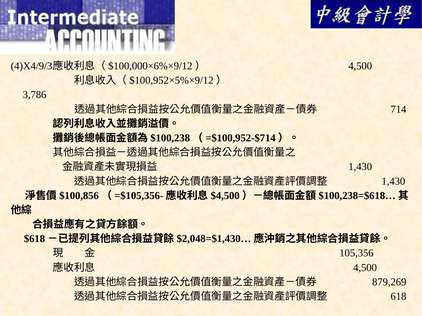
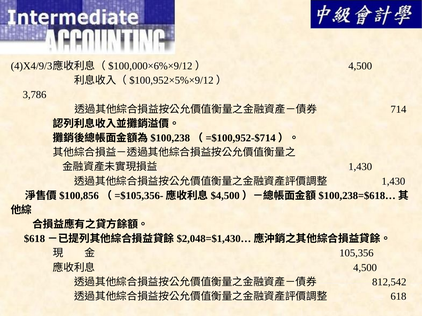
879,269: 879,269 -> 812,542 (389, 282)
